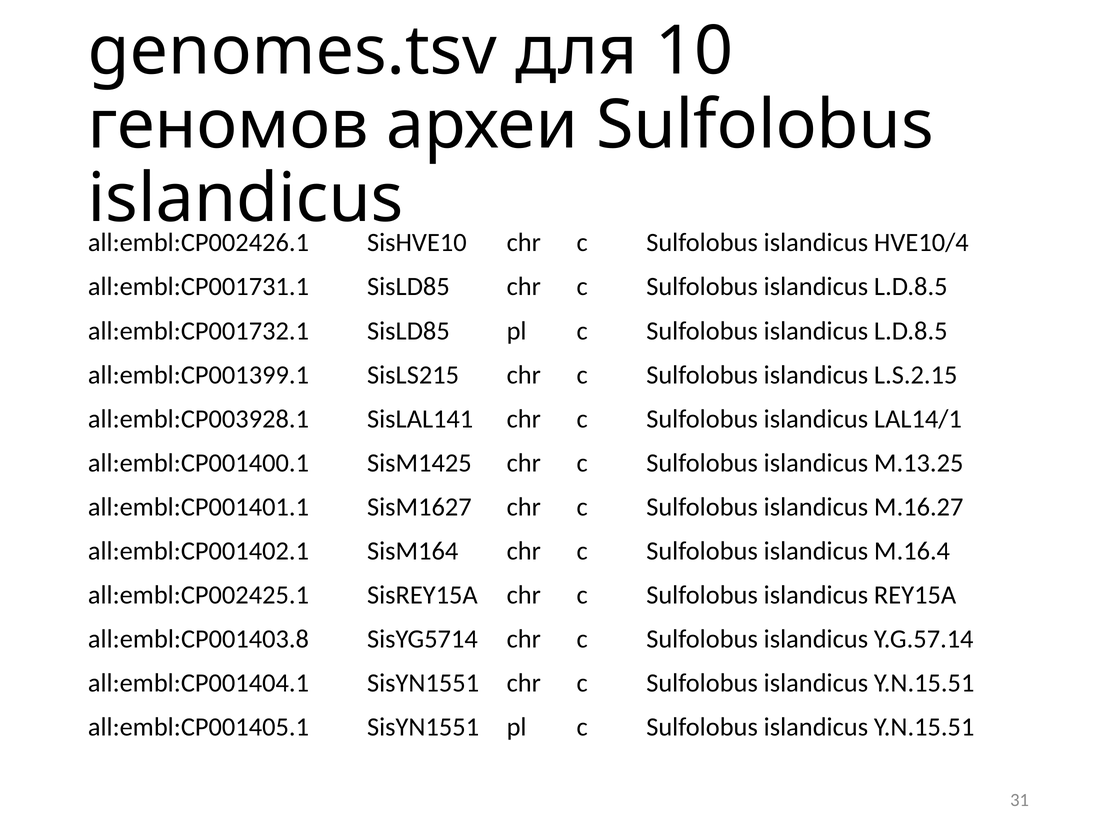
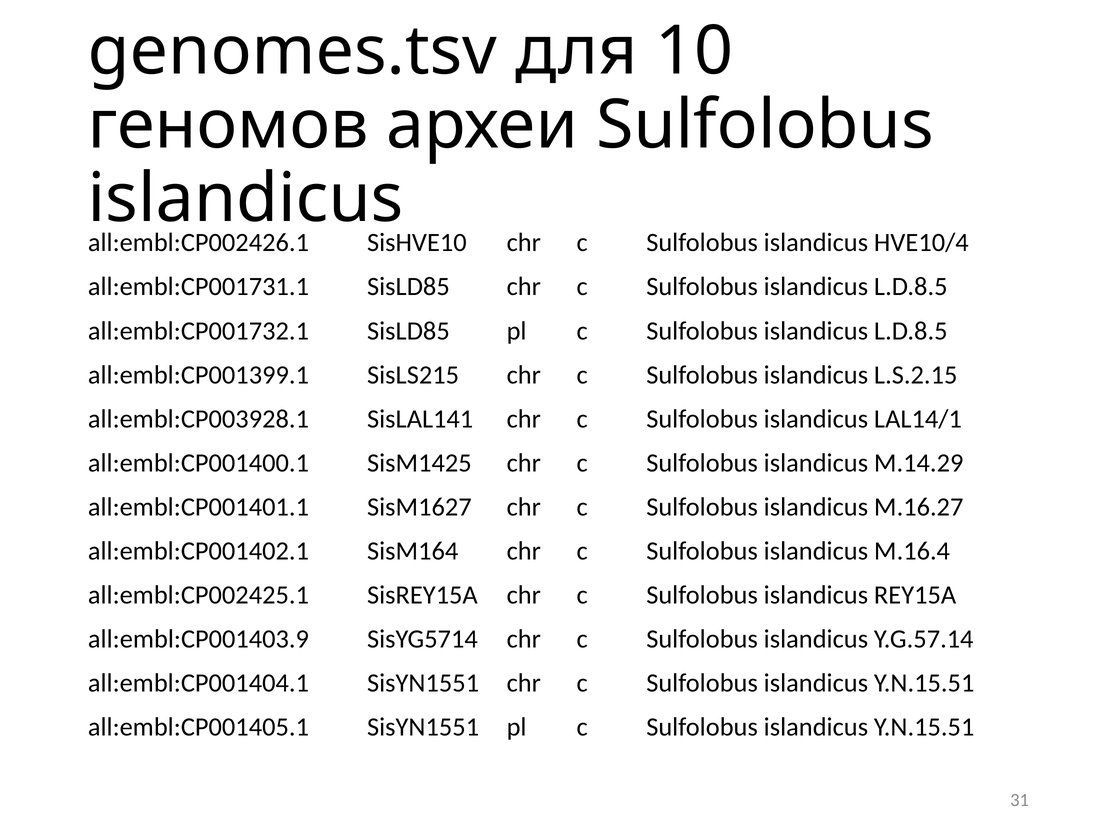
M.13.25: M.13.25 -> M.14.29 (919, 463)
all:embl:CP001403.8: all:embl:CP001403.8 -> all:embl:CP001403.9 (198, 639)
